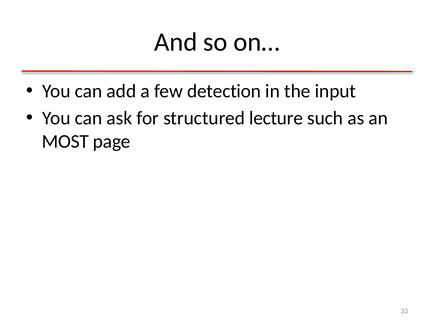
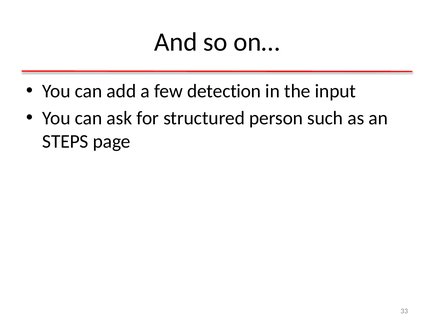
lecture: lecture -> person (276, 118)
MOST: MOST -> STEPS (65, 141)
